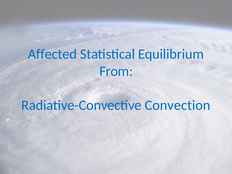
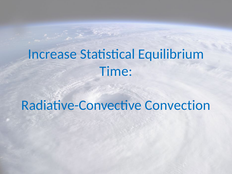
Affected: Affected -> Increase (52, 54)
From: From -> Time (116, 71)
